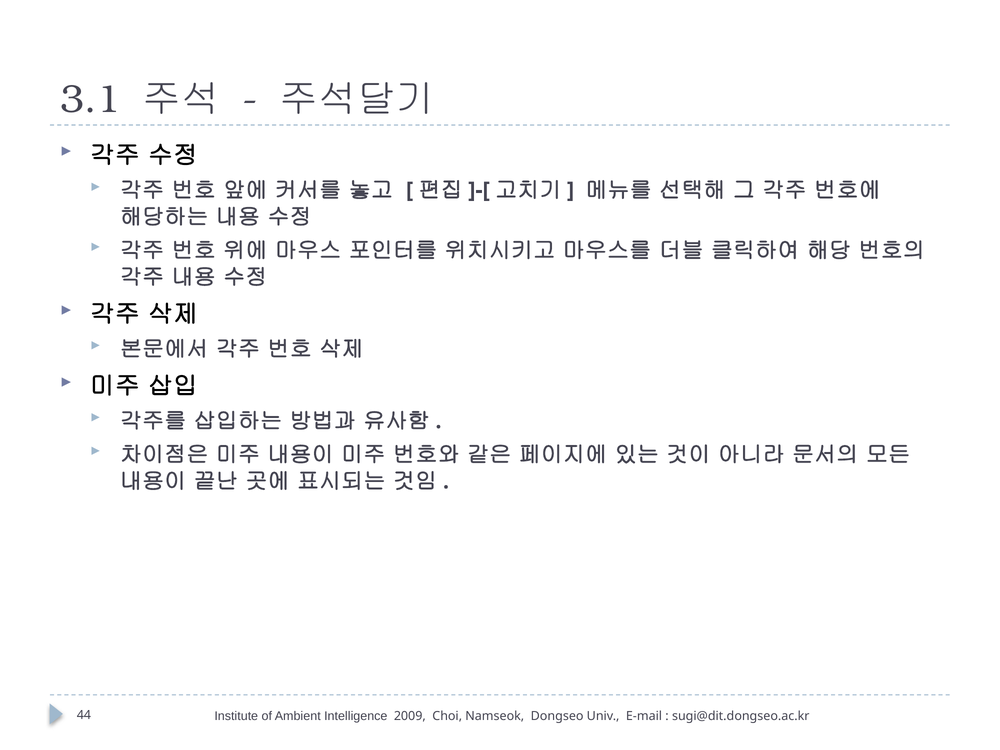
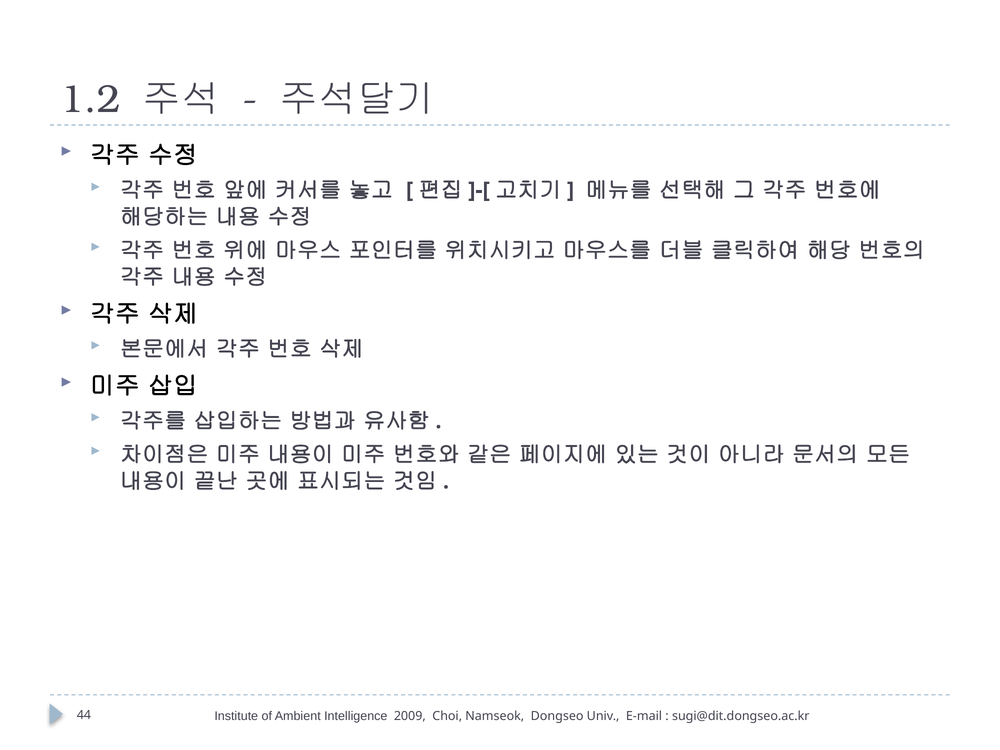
3.1: 3.1 -> 1.2 (90, 99)
